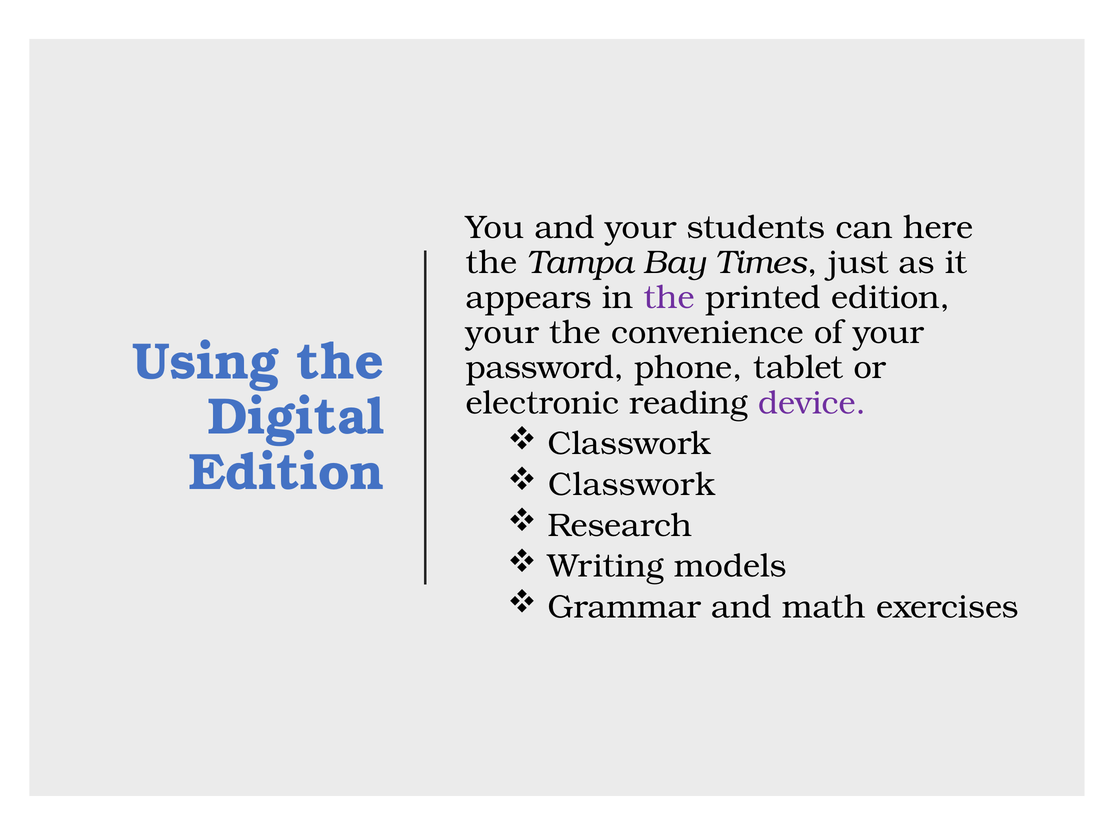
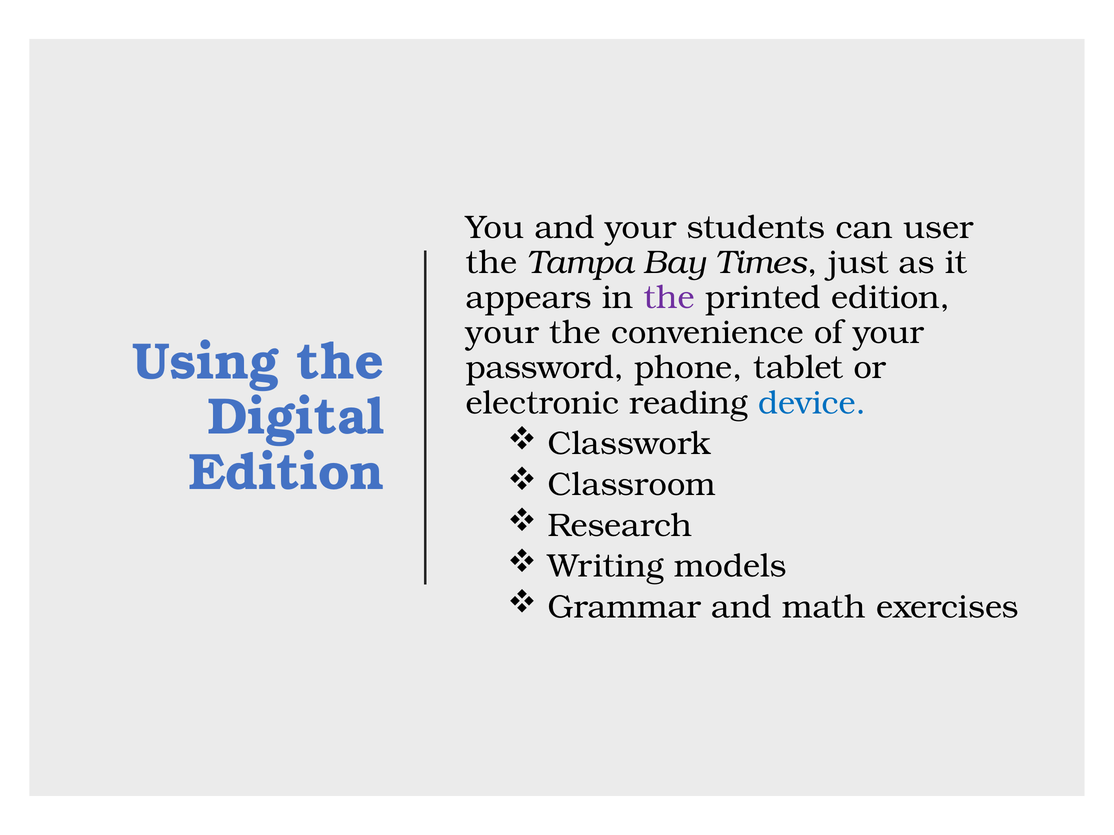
here: here -> user (938, 228)
device colour: purple -> blue (812, 403)
Classwork: Classwork -> Classroom (632, 485)
